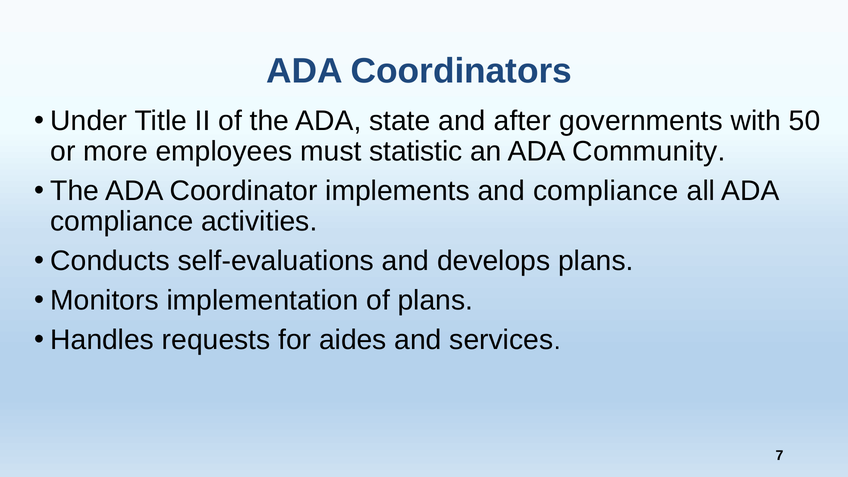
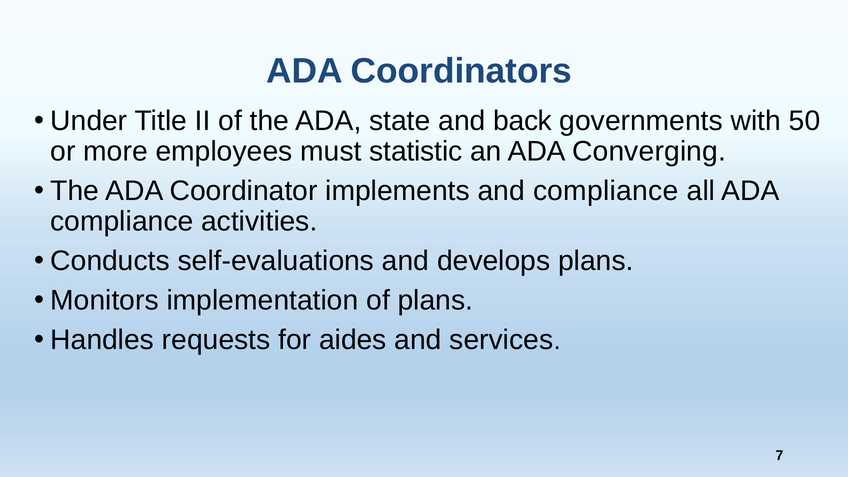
after: after -> back (523, 121)
Community: Community -> Converging (649, 152)
